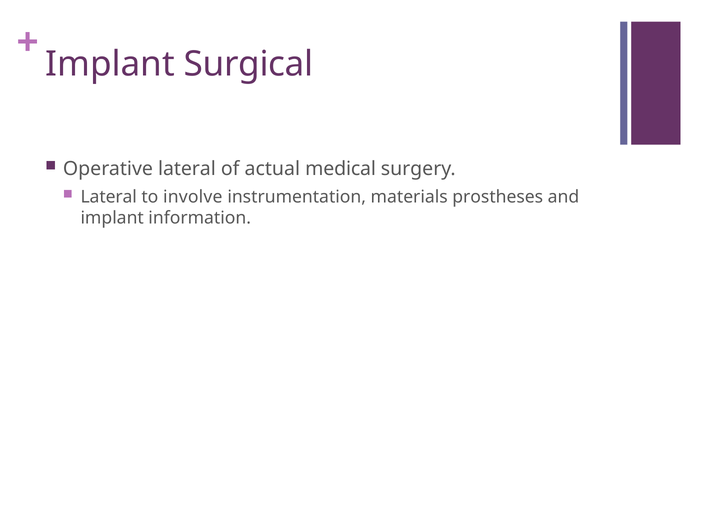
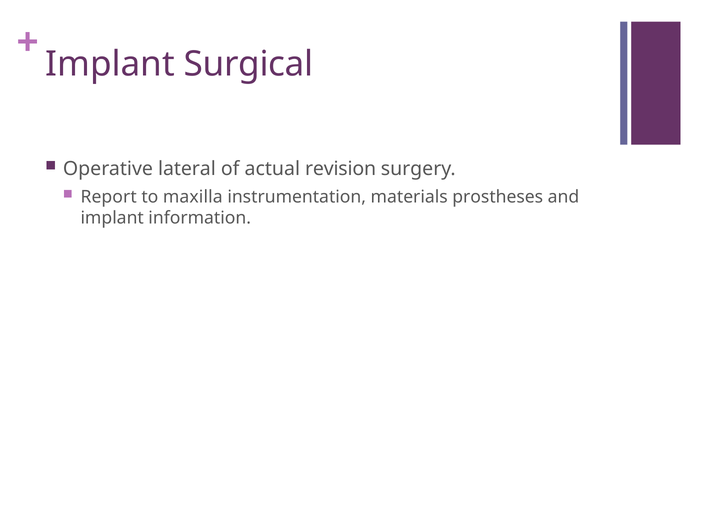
medical: medical -> revision (341, 169)
Lateral: Lateral -> Report (109, 197)
involve: involve -> maxilla (193, 197)
